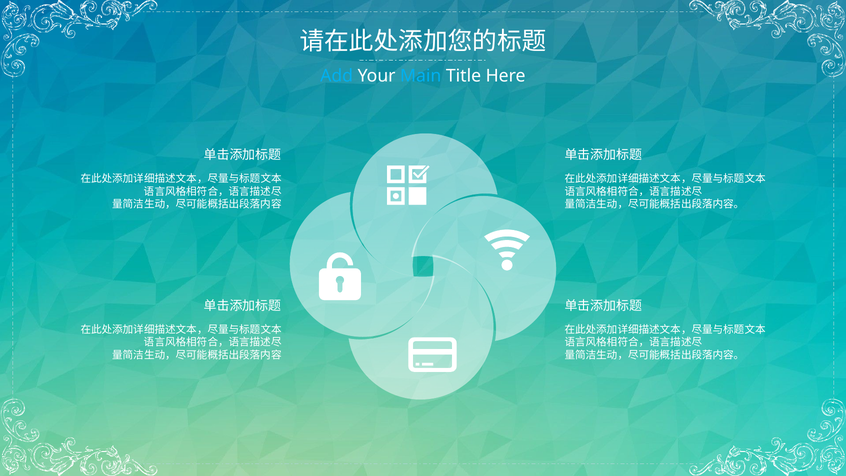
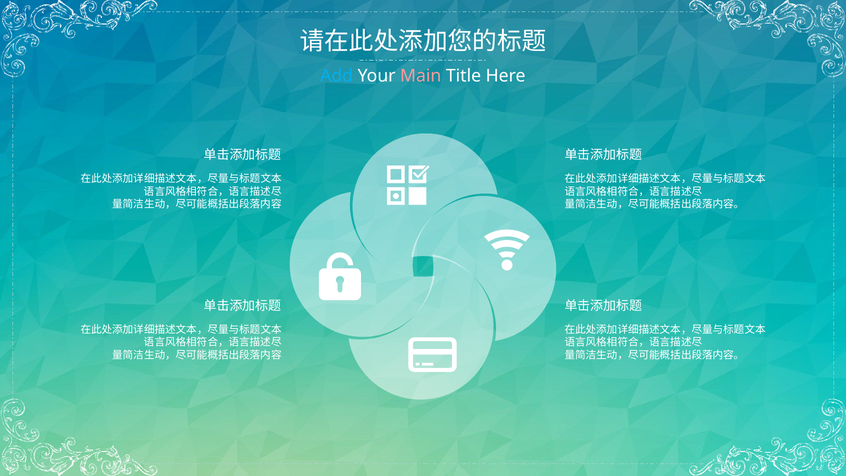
Main colour: light blue -> pink (421, 76)
